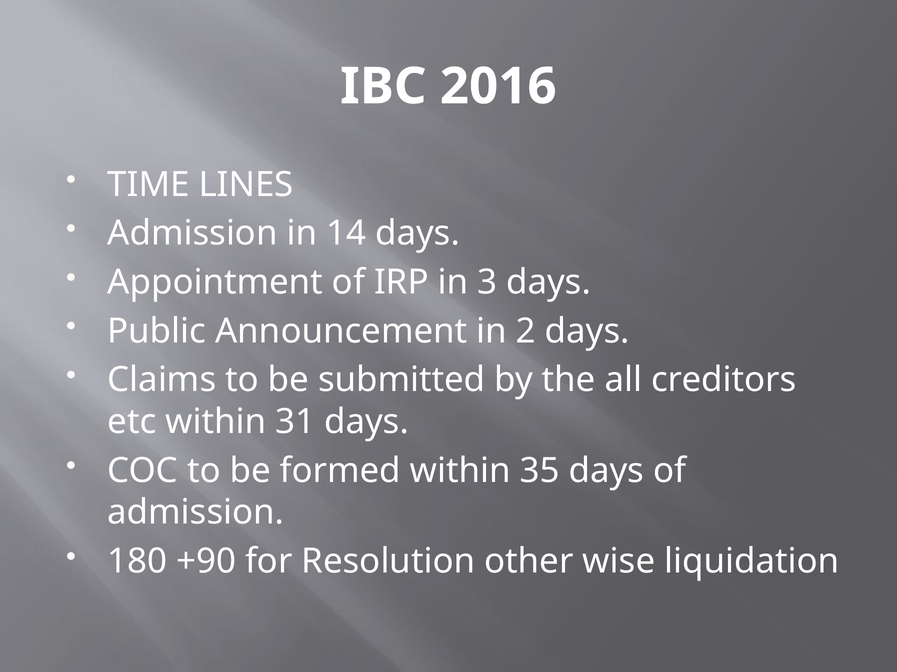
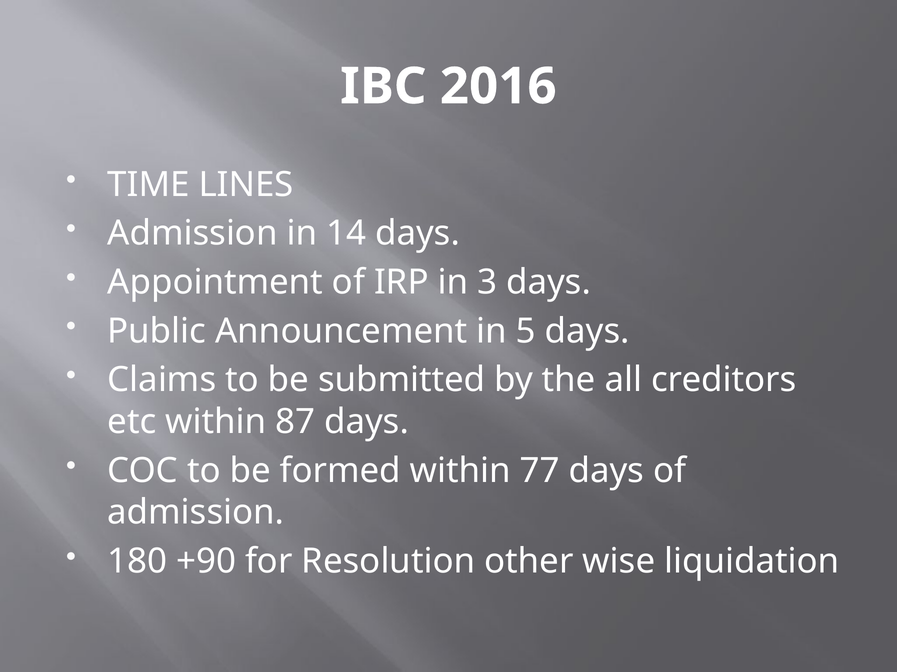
2: 2 -> 5 (526, 331)
31: 31 -> 87 (295, 422)
35: 35 -> 77 (540, 471)
